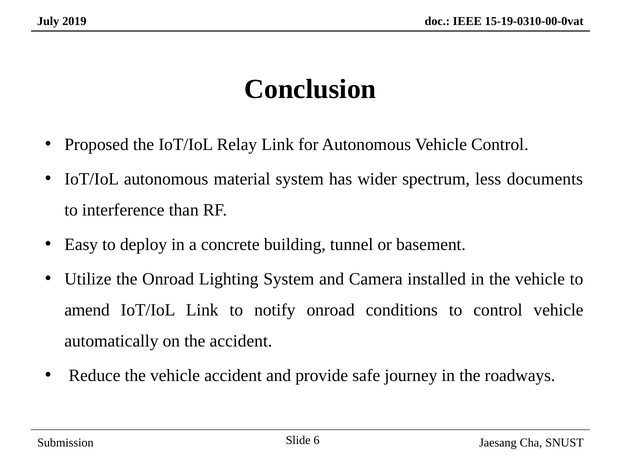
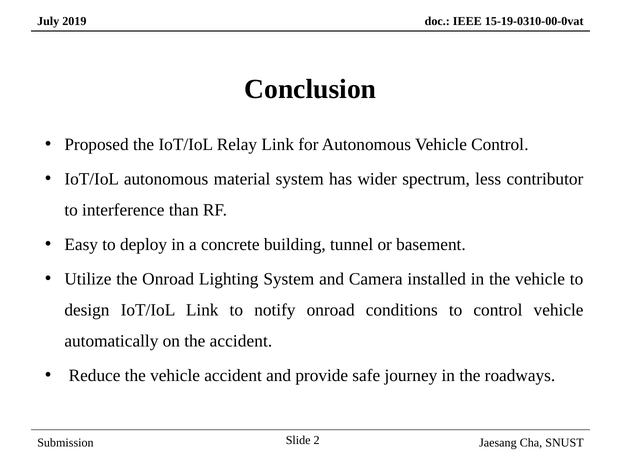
documents: documents -> contributor (545, 179)
amend: amend -> design (87, 310)
6: 6 -> 2 (317, 440)
